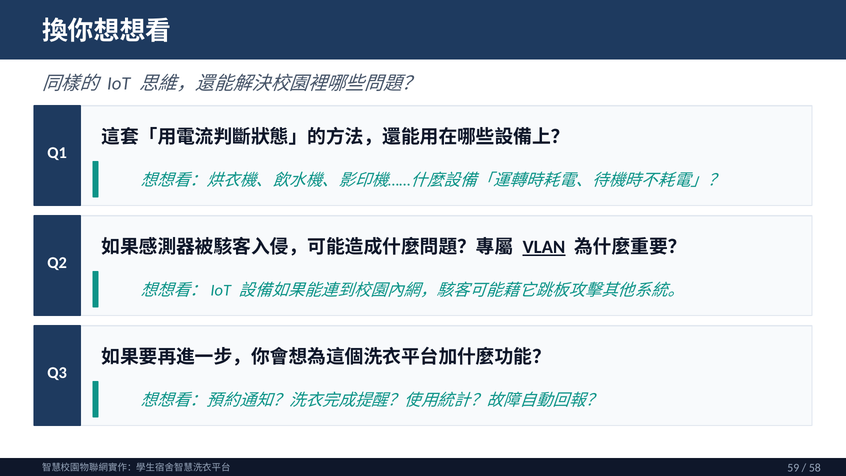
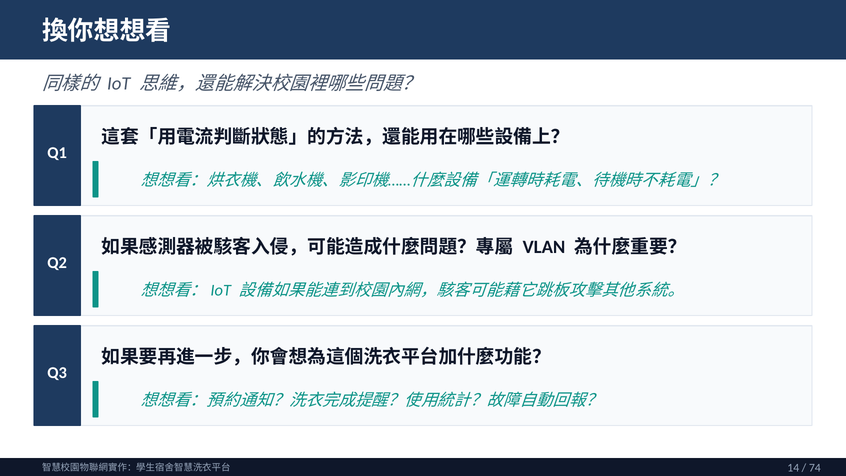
VLAN underline: present -> none (544, 247)
59: 59 -> 14 (793, 468)
58: 58 -> 74 (815, 468)
